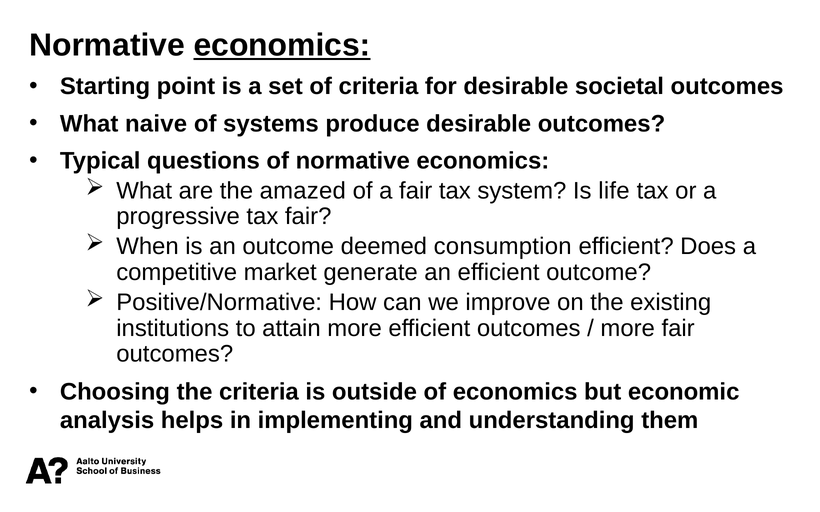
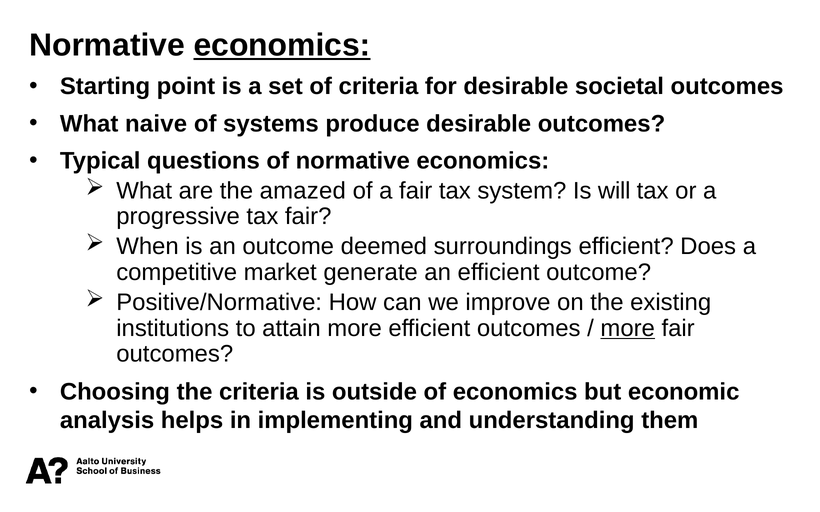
life: life -> will (614, 191)
consumption: consumption -> surroundings (503, 247)
more underline: none -> present (628, 329)
